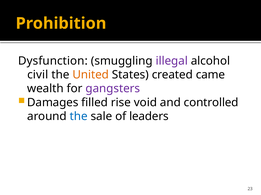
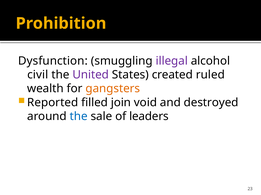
United colour: orange -> purple (91, 75)
came: came -> ruled (210, 75)
gangsters colour: purple -> orange (113, 89)
Damages: Damages -> Reported (53, 103)
rise: rise -> join (121, 103)
controlled: controlled -> destroyed (211, 103)
